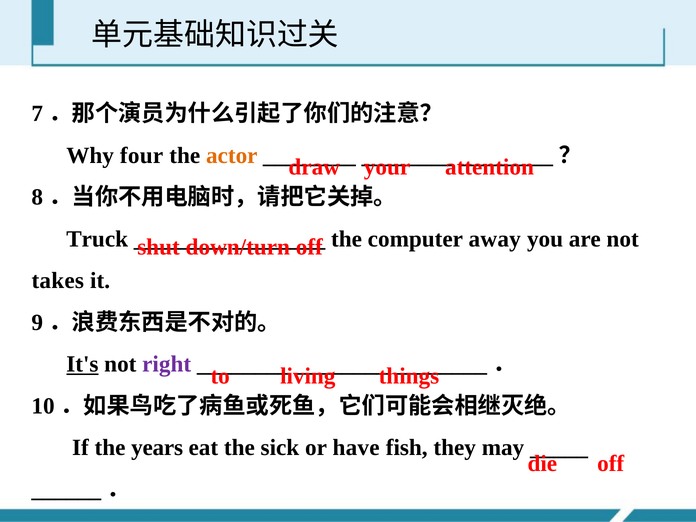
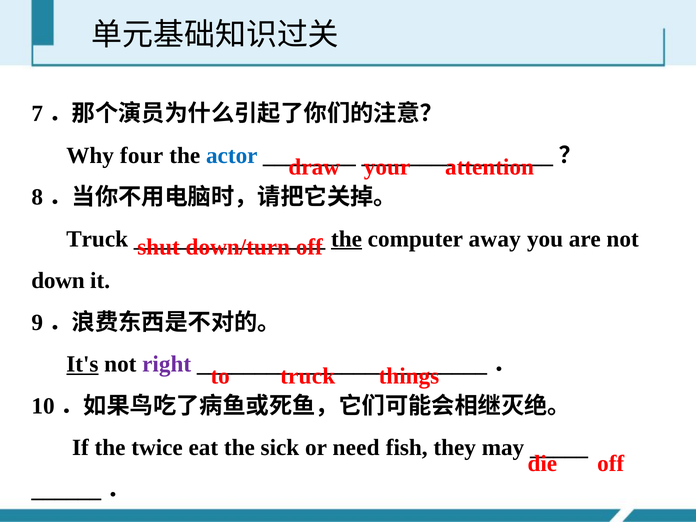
actor colour: orange -> blue (232, 155)
the underline: none -> present (347, 239)
takes: takes -> down (58, 281)
living: living -> truck (308, 376)
years: years -> twice (157, 448)
have: have -> need (356, 448)
